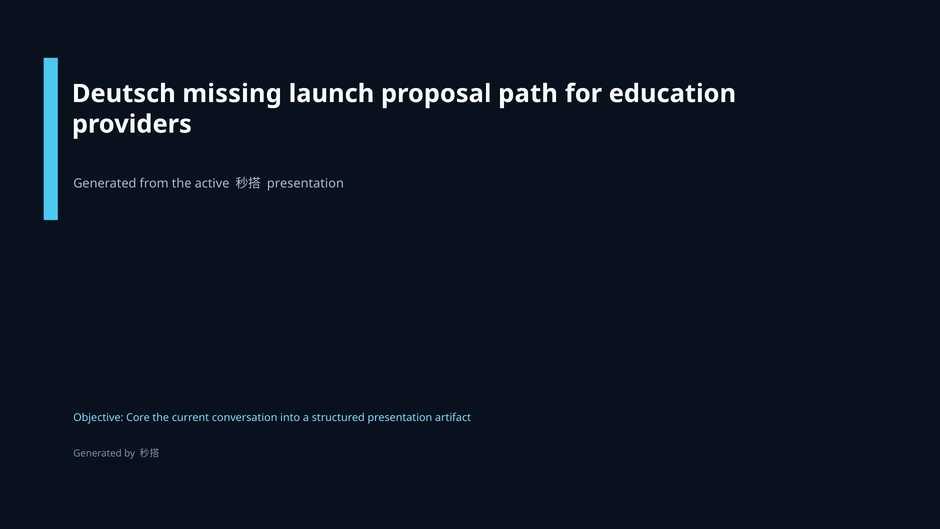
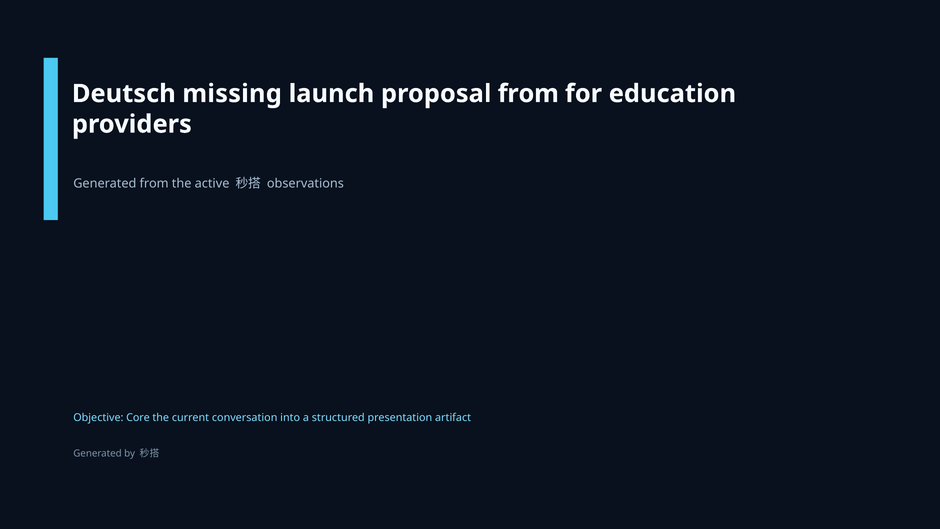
proposal path: path -> from (528, 94)
presentation: presentation -> observations (305, 183)
